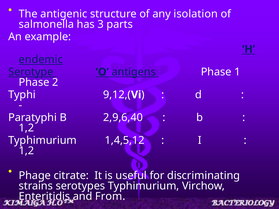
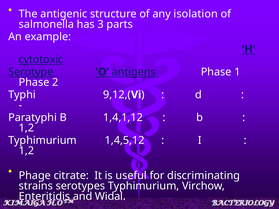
endemic: endemic -> cytotoxic (41, 60)
2,9,6,40: 2,9,6,40 -> 1,4,1,12 (123, 118)
From: From -> Widal (110, 197)
